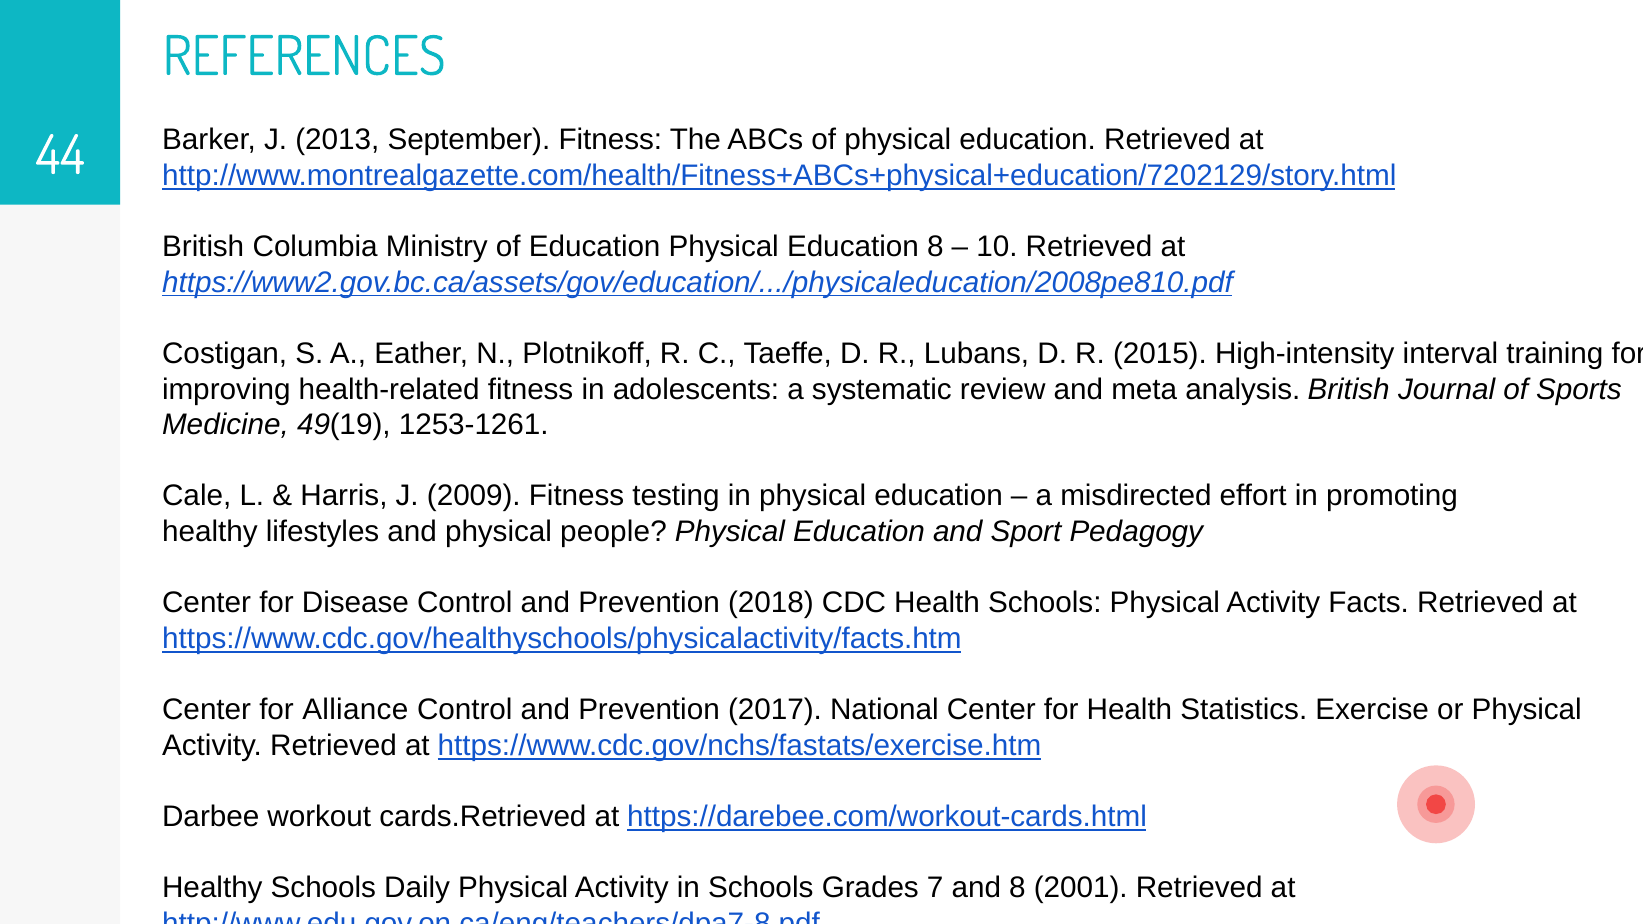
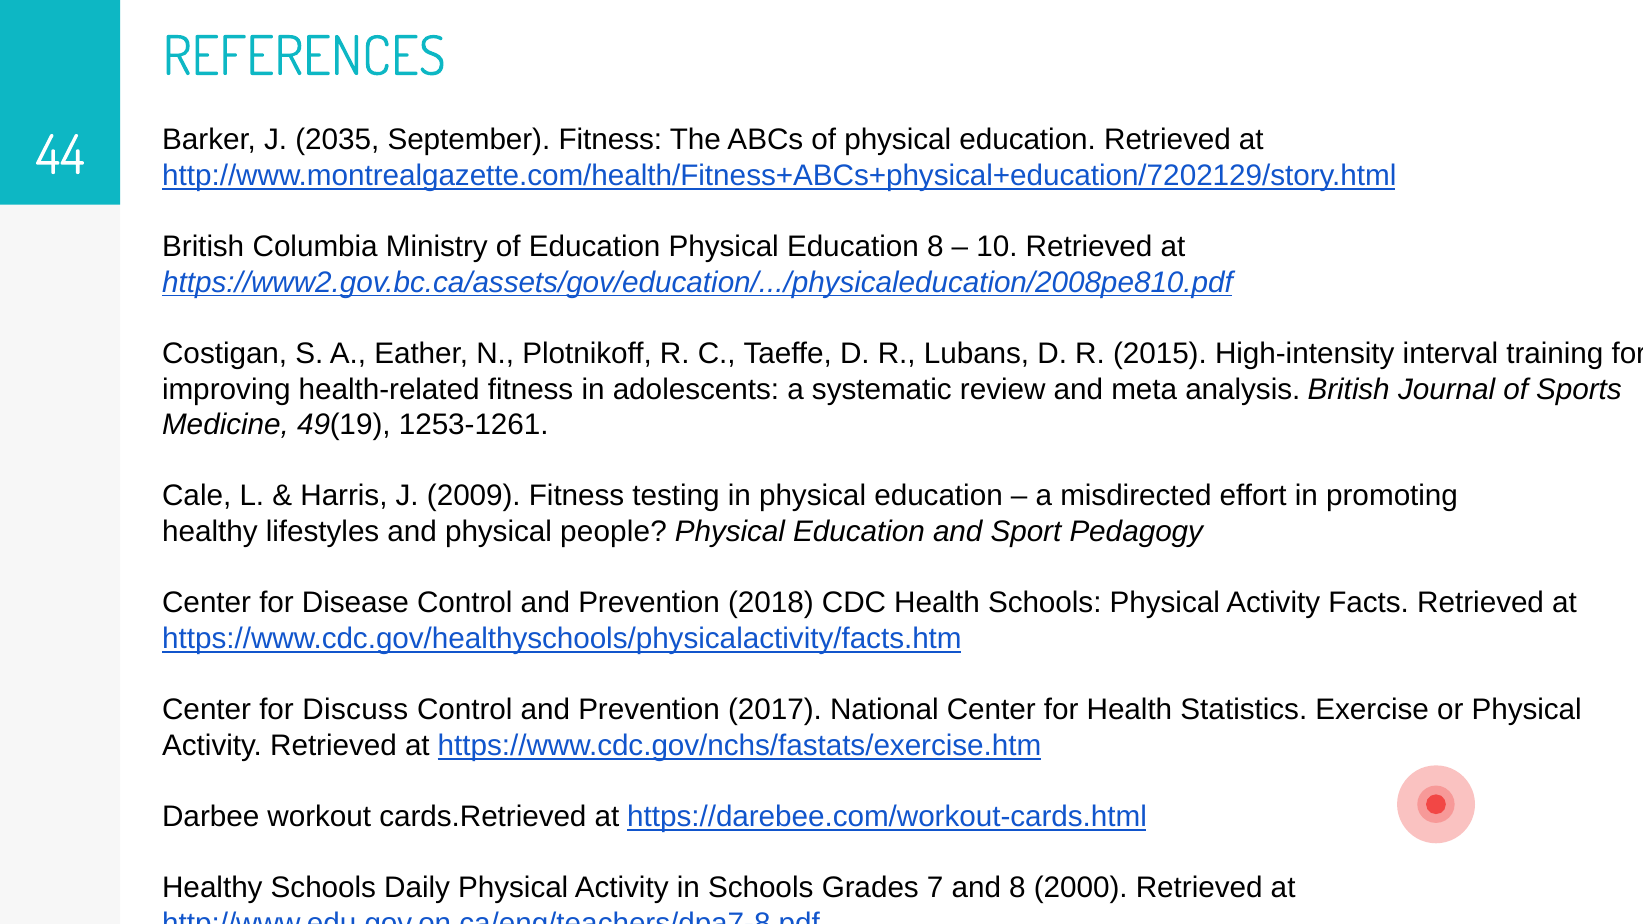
2013: 2013 -> 2035 (337, 140)
Alliance: Alliance -> Discuss (355, 710)
2001: 2001 -> 2000 (1081, 888)
